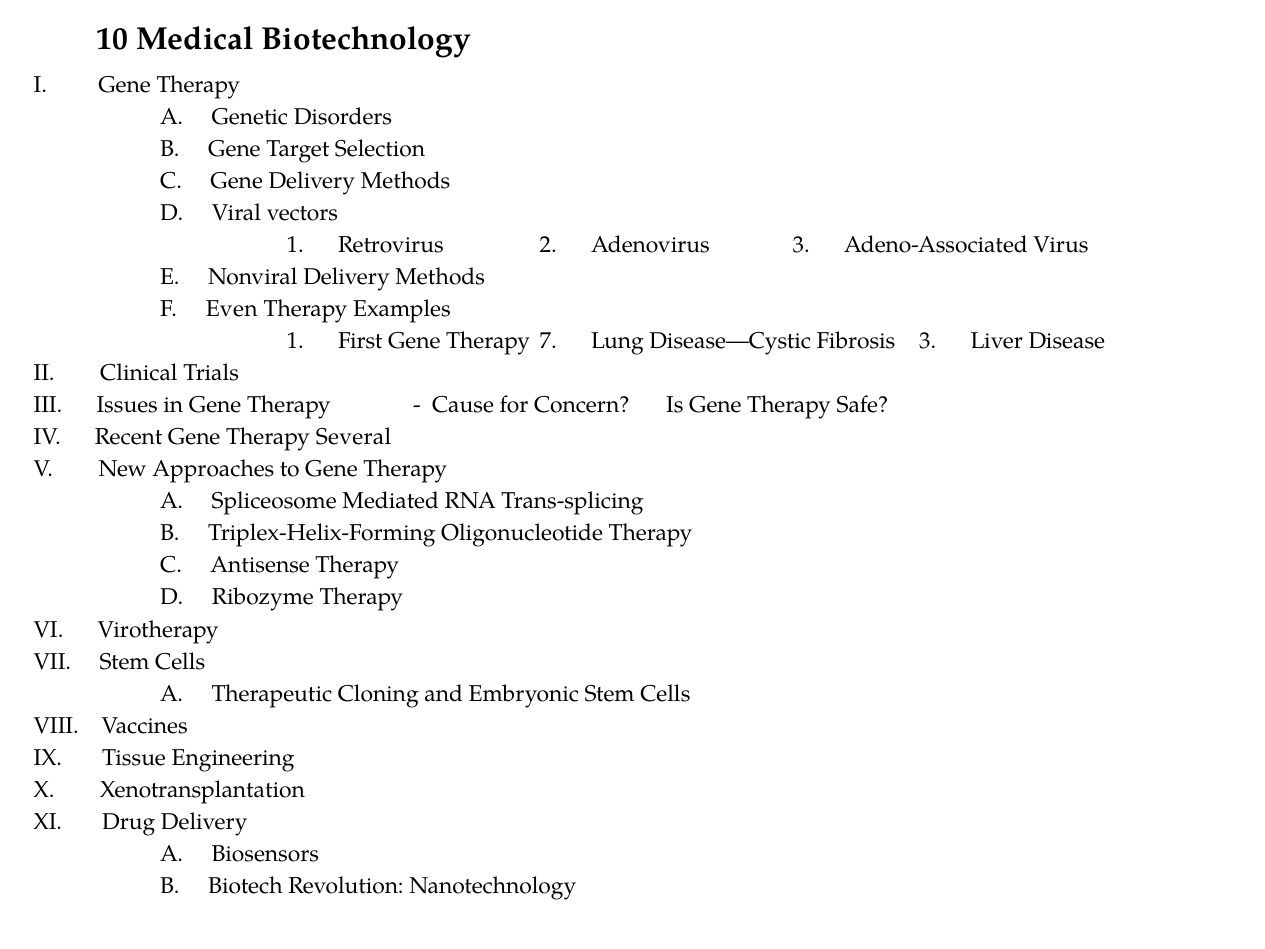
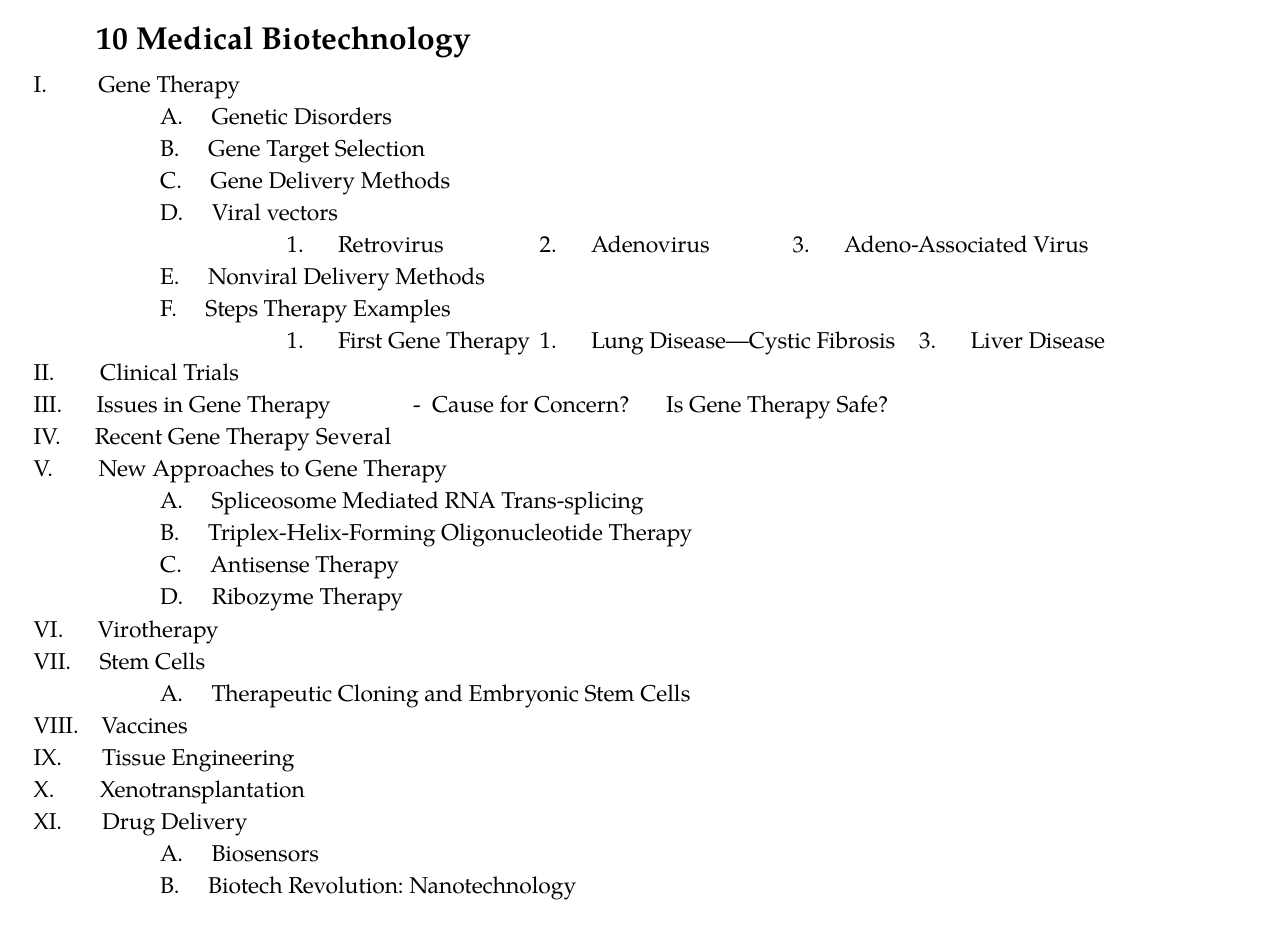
Even: Even -> Steps (232, 309)
Therapy 7: 7 -> 1 (548, 341)
